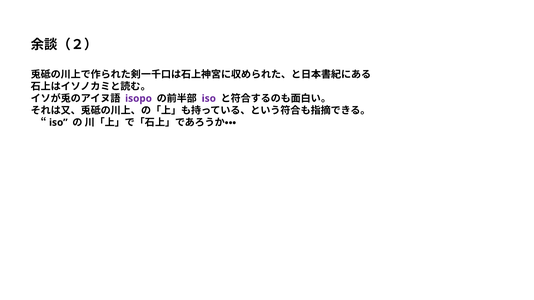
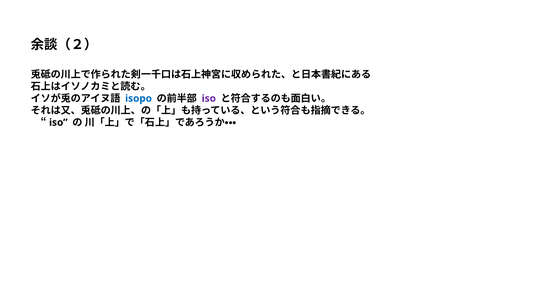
isopo colour: purple -> blue (139, 99)
